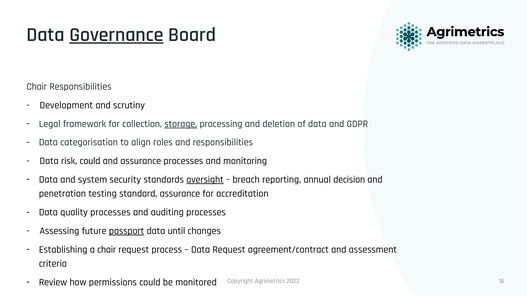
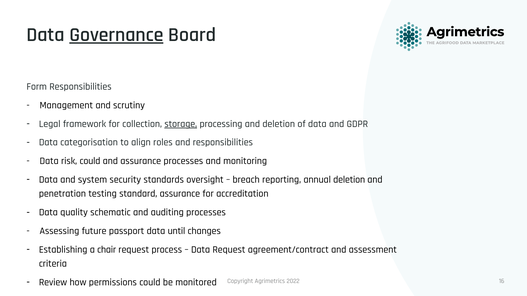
Chair: Chair -> Form (37, 87)
Development: Development -> Management (66, 105)
oversight underline: present -> none (205, 180)
annual decision: decision -> deletion (349, 180)
quality processes: processes -> schematic (110, 213)
passport underline: present -> none (127, 231)
